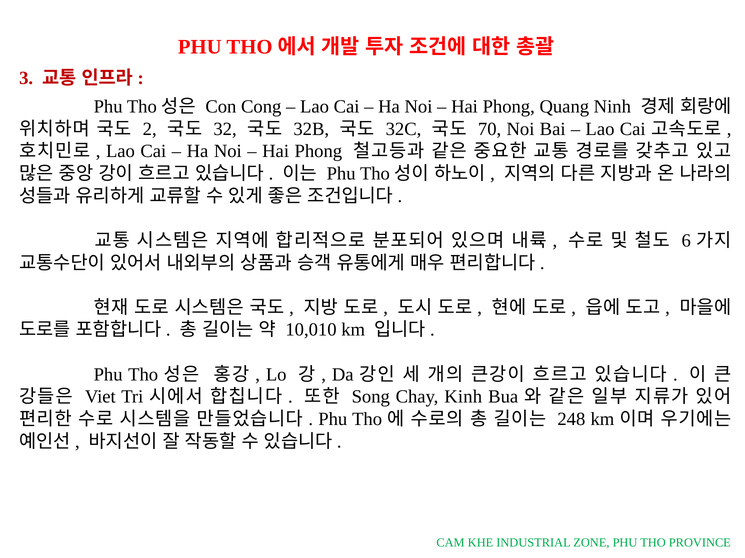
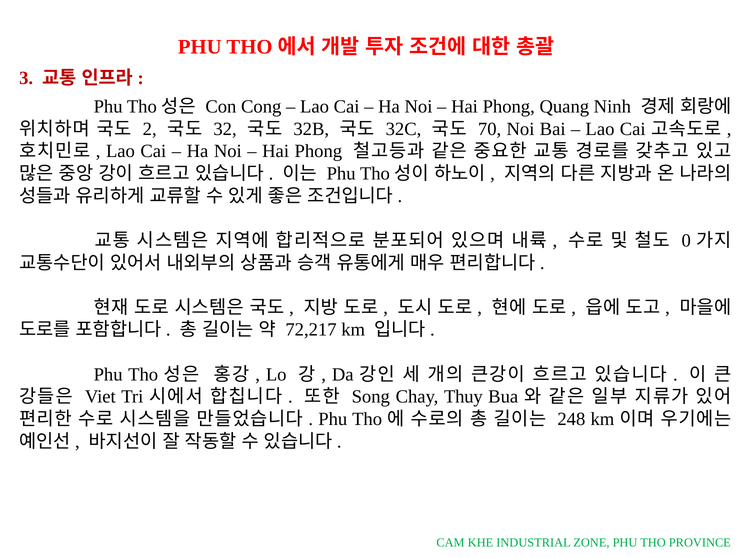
6: 6 -> 0 (686, 241)
10,010: 10,010 -> 72,217 (311, 330)
Kinh: Kinh -> Thuy (463, 397)
